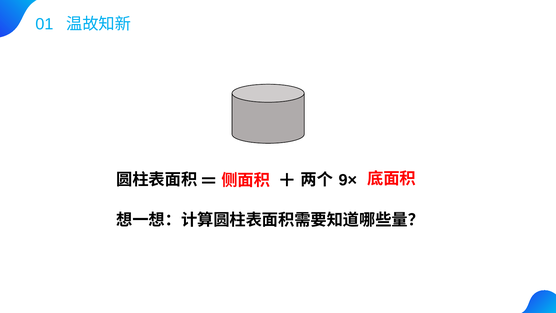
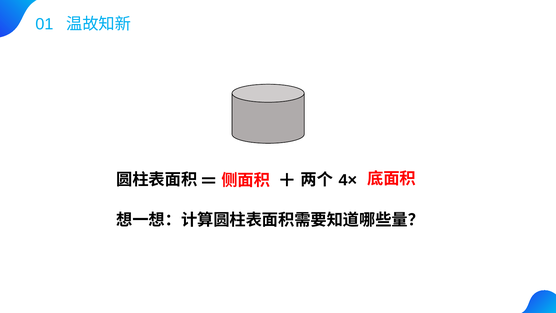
9×: 9× -> 4× (348, 180)
